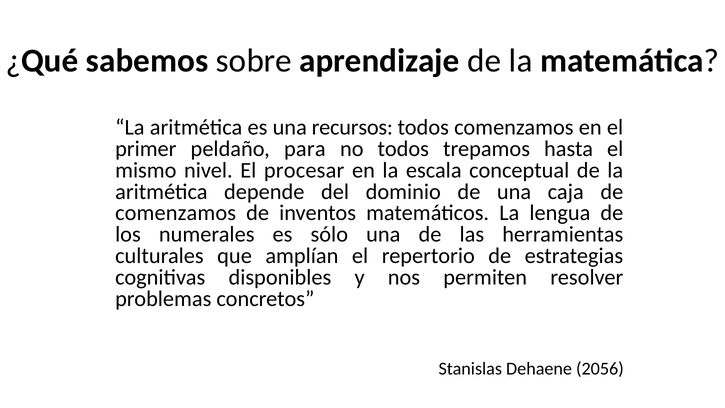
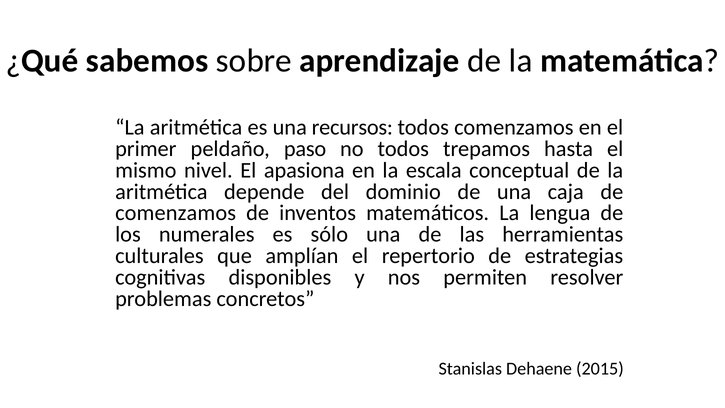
para: para -> paso (305, 149)
procesar: procesar -> apasiona (304, 170)
2056: 2056 -> 2015 (600, 368)
